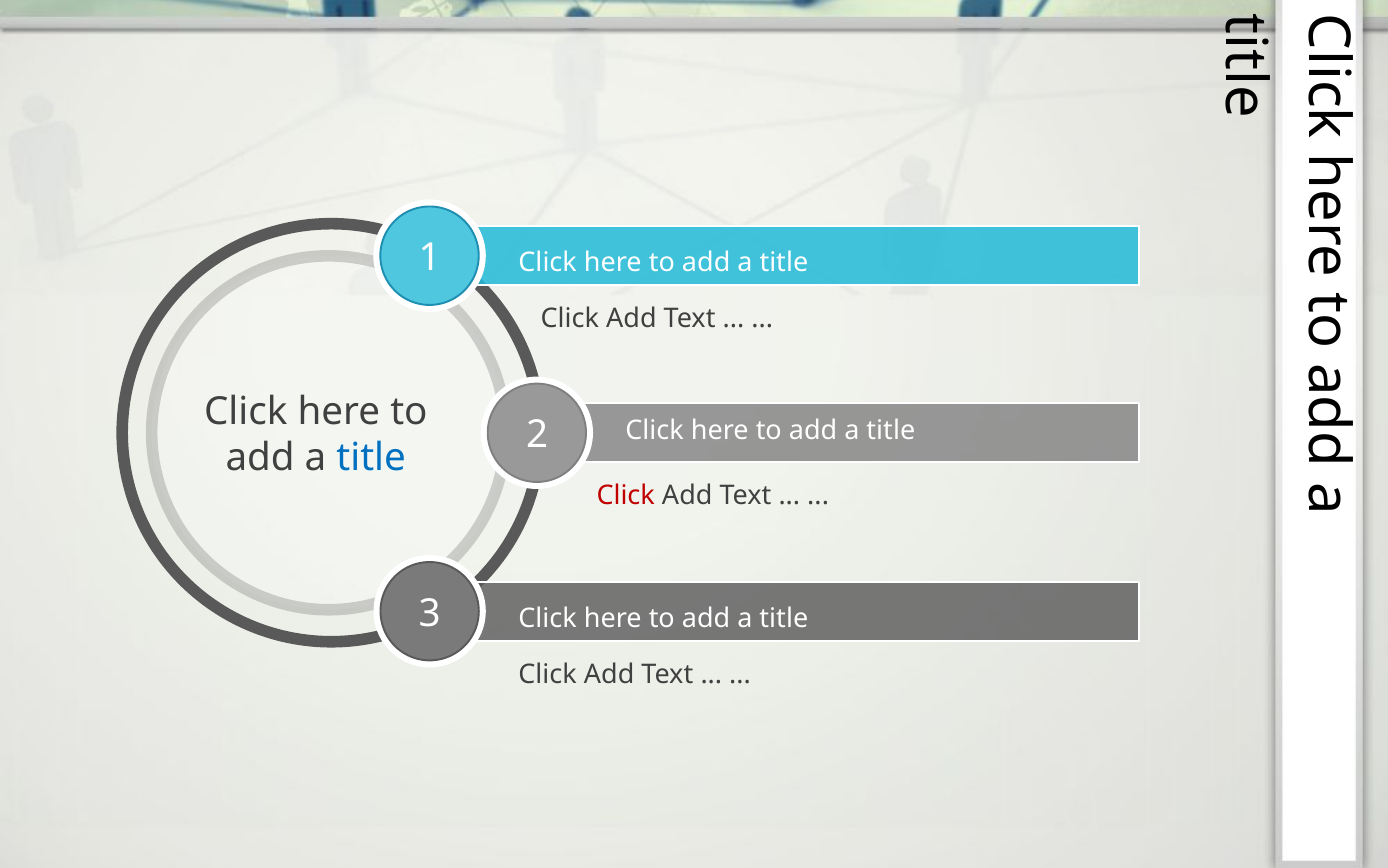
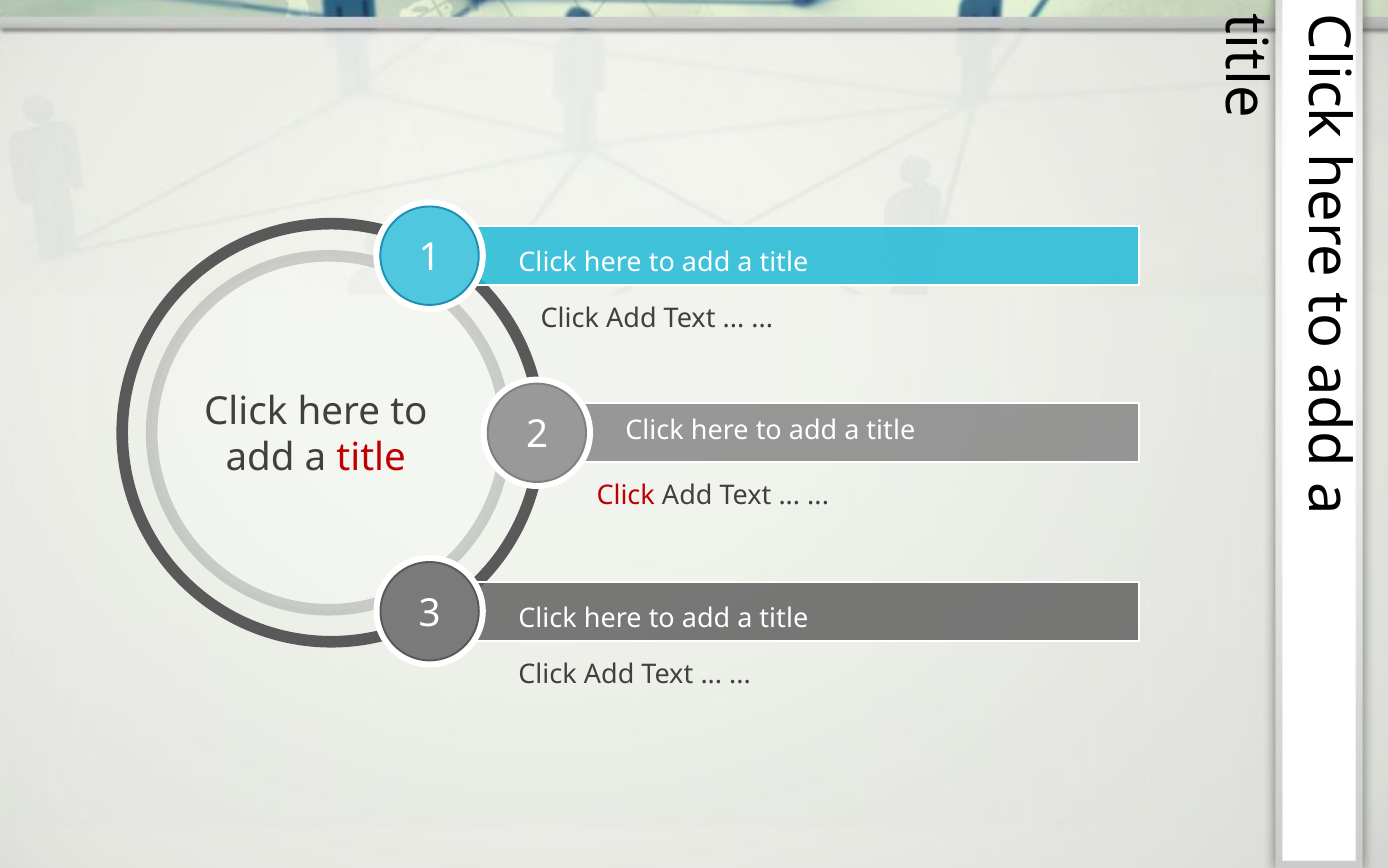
title colour: blue -> red (371, 458)
